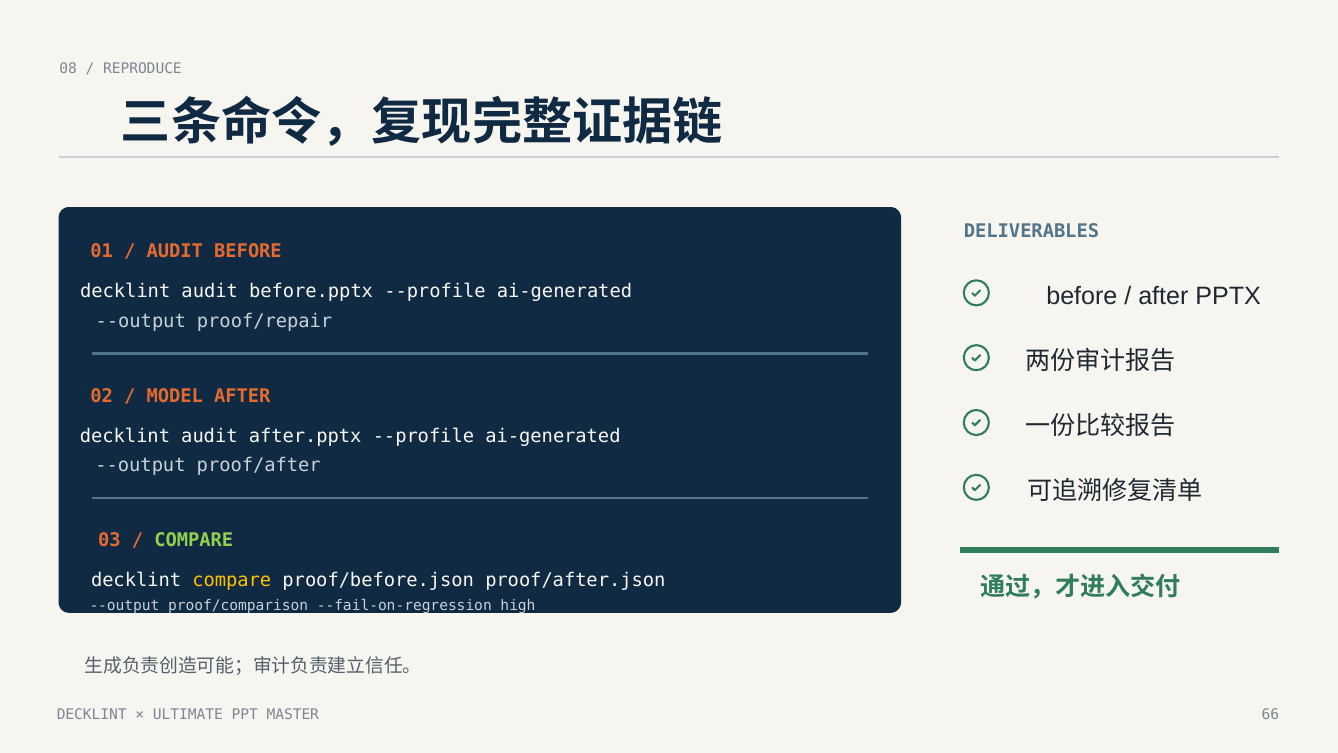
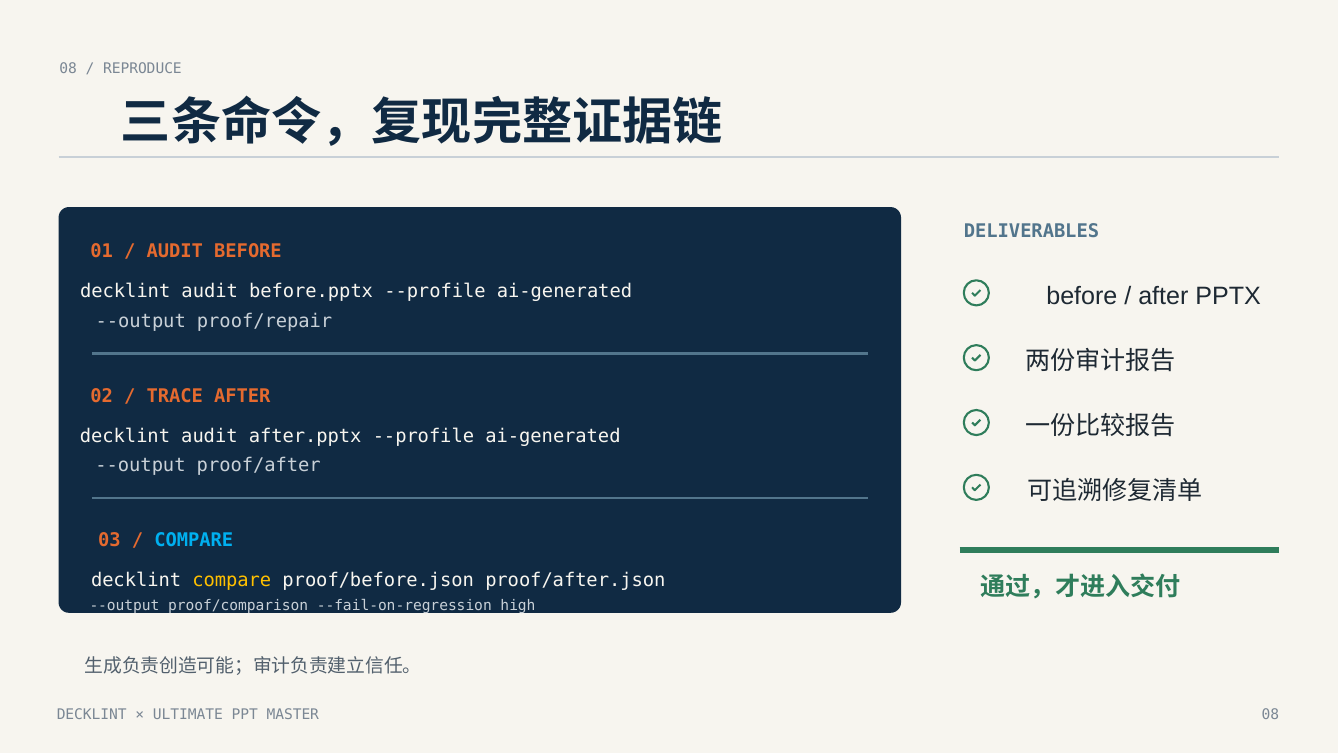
MODEL: MODEL -> TRACE (175, 396)
COMPARE colour: light green -> light blue (194, 540)
MASTER 66: 66 -> 08 (1270, 714)
